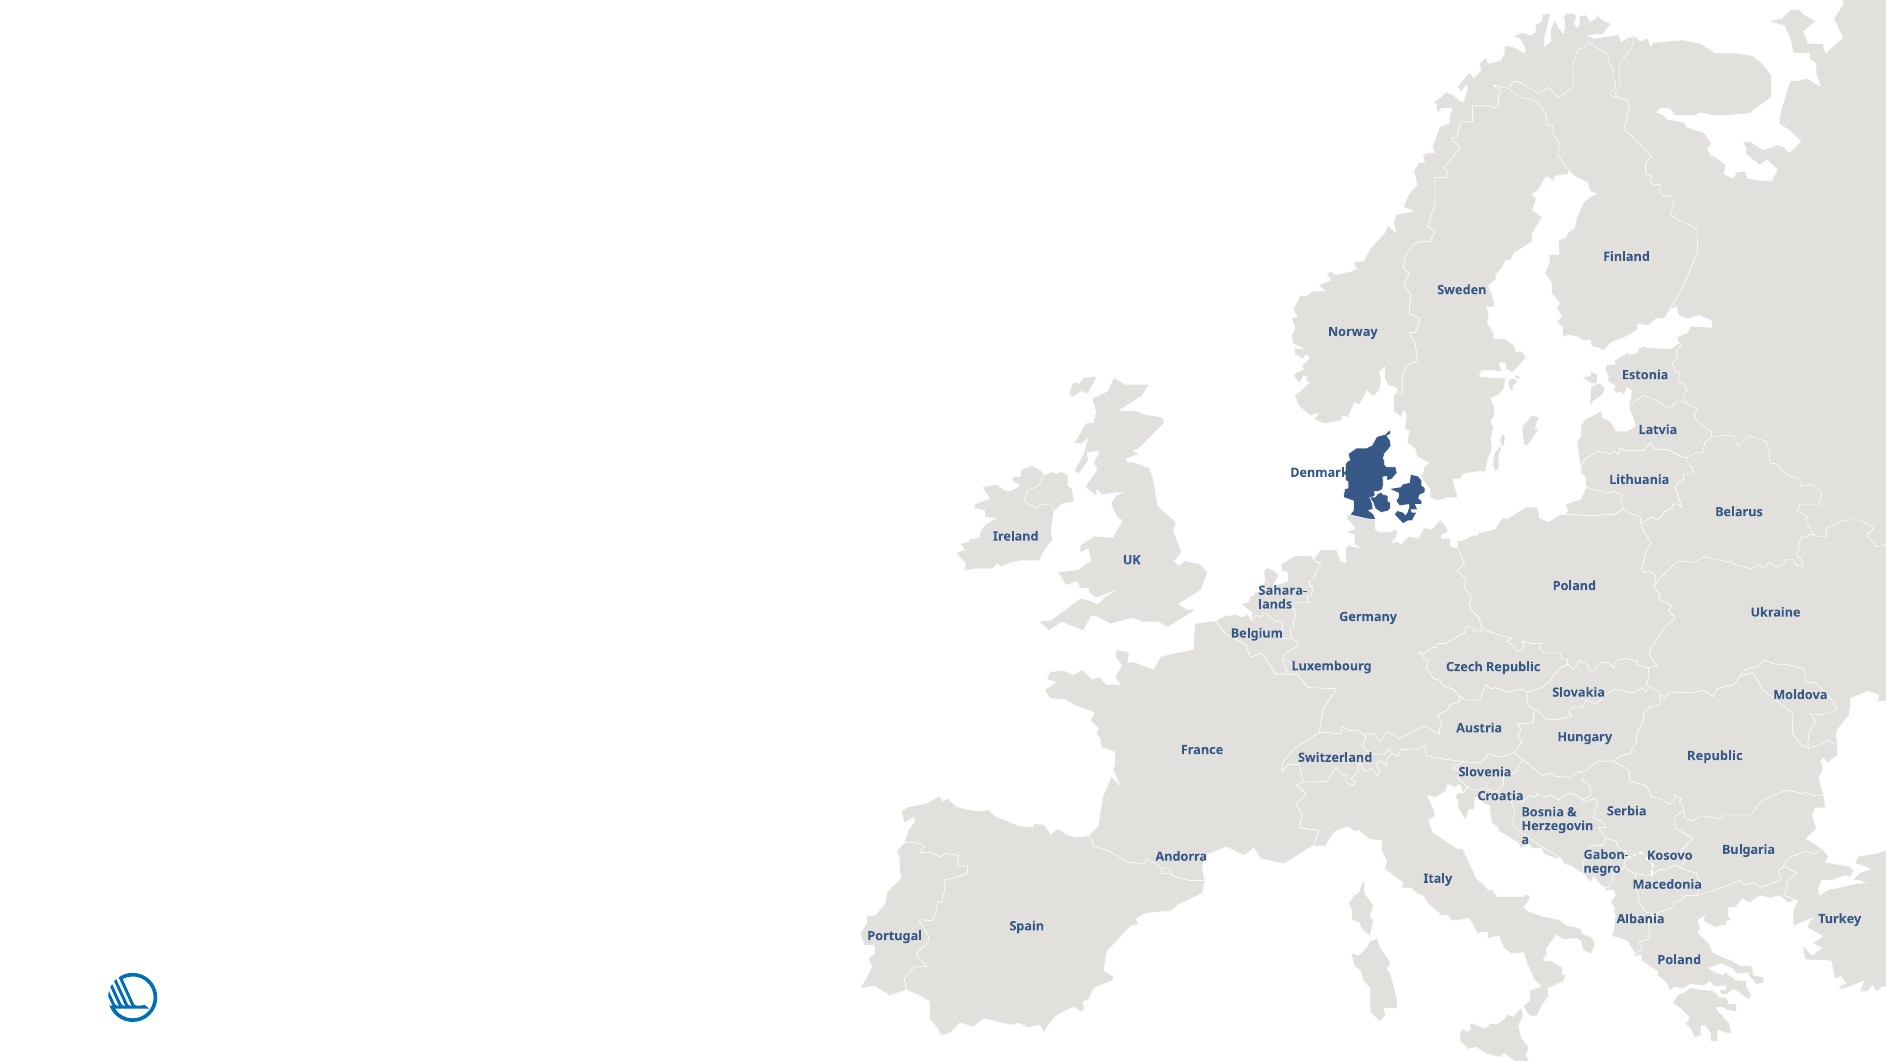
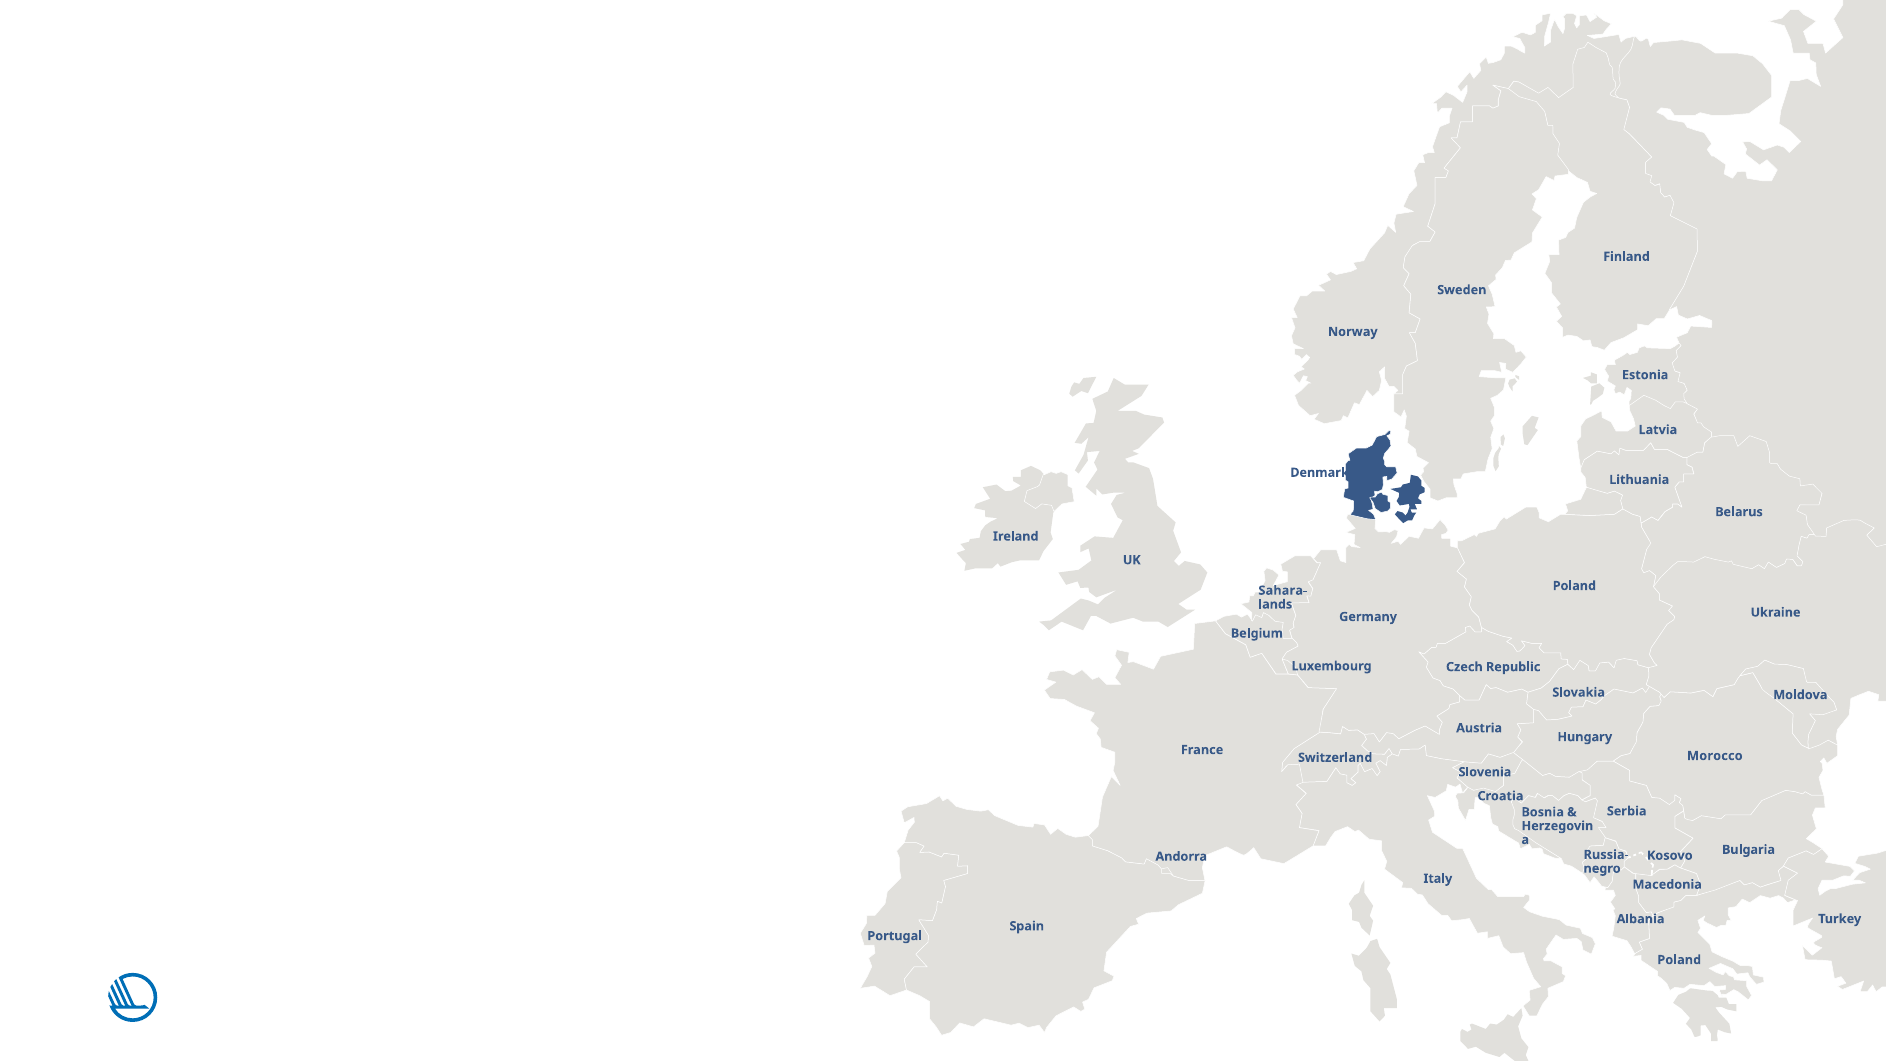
Republic: Republic -> Morocco (1715, 756)
Gabon-: Gabon- -> Russia- (1606, 855)
